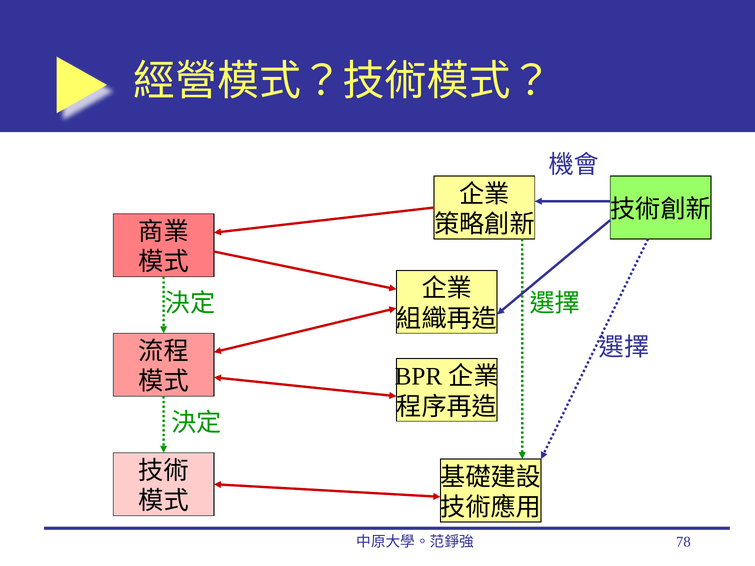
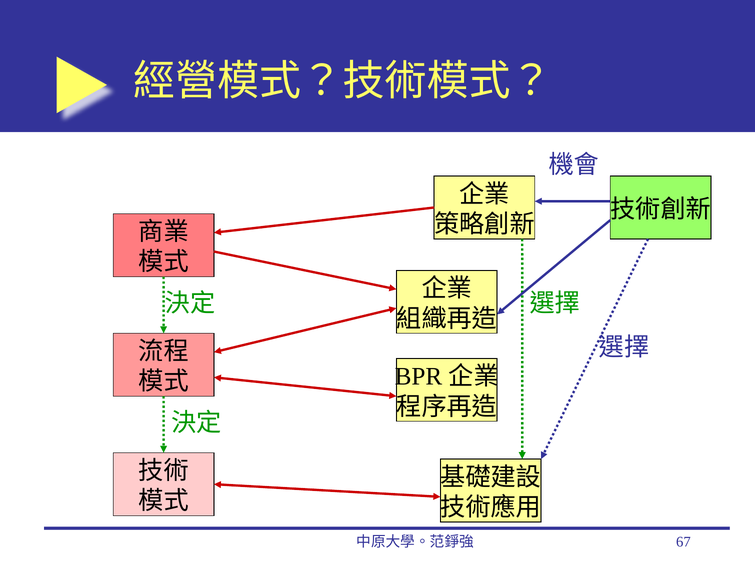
78: 78 -> 67 (683, 542)
